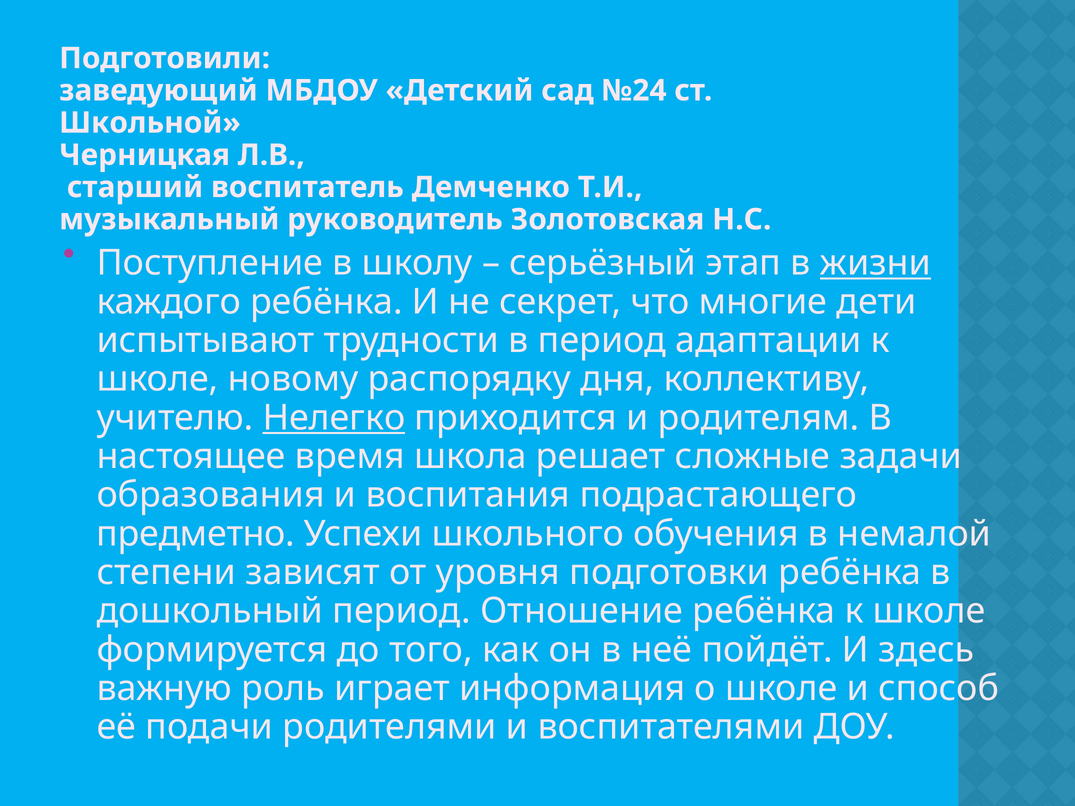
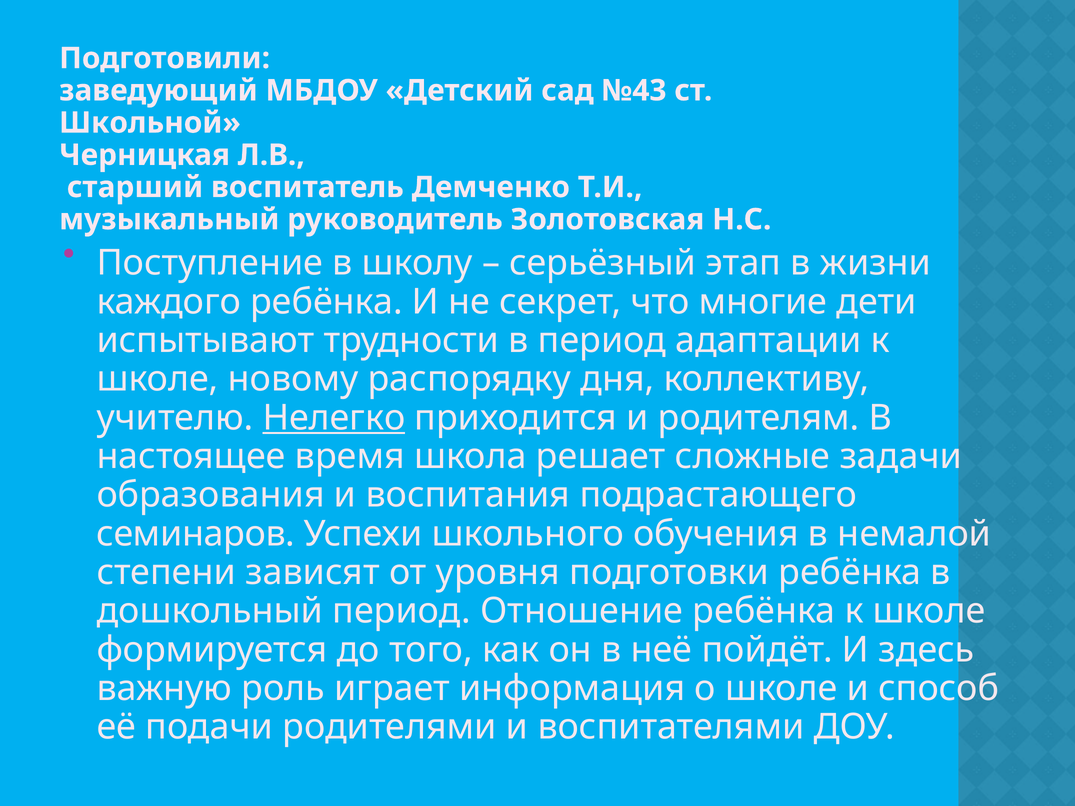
№24: №24 -> №43 (634, 91)
жизни underline: present -> none (876, 263)
предметно: предметно -> семинаров (196, 534)
